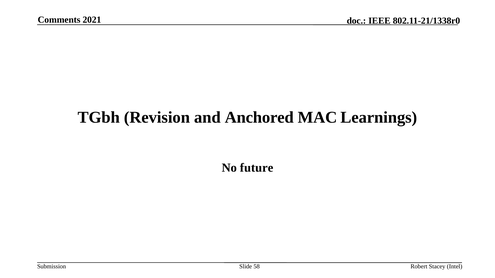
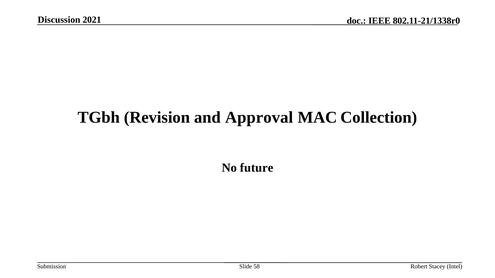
Comments: Comments -> Discussion (59, 20)
Anchored: Anchored -> Approval (259, 117)
Learnings: Learnings -> Collection (379, 117)
